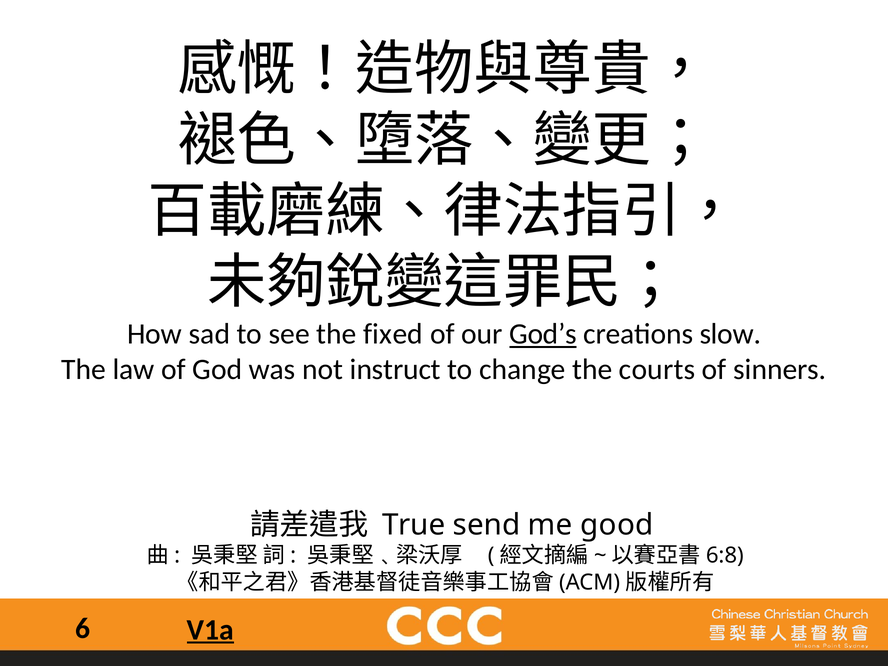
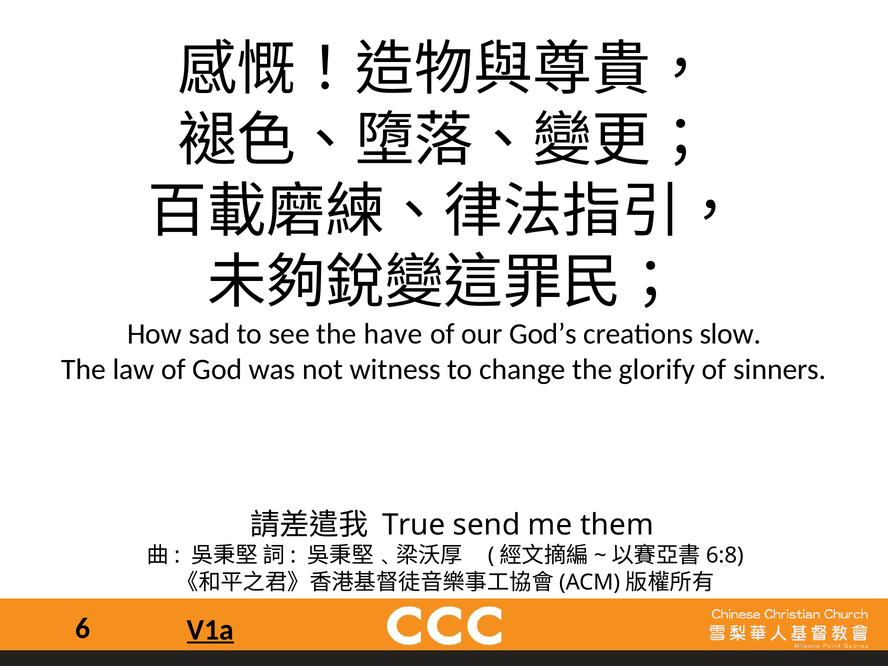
fixed: fixed -> have (393, 334)
God’s underline: present -> none (543, 334)
instruct: instruct -> witness (395, 370)
courts: courts -> glorify (657, 370)
good: good -> them (617, 525)
